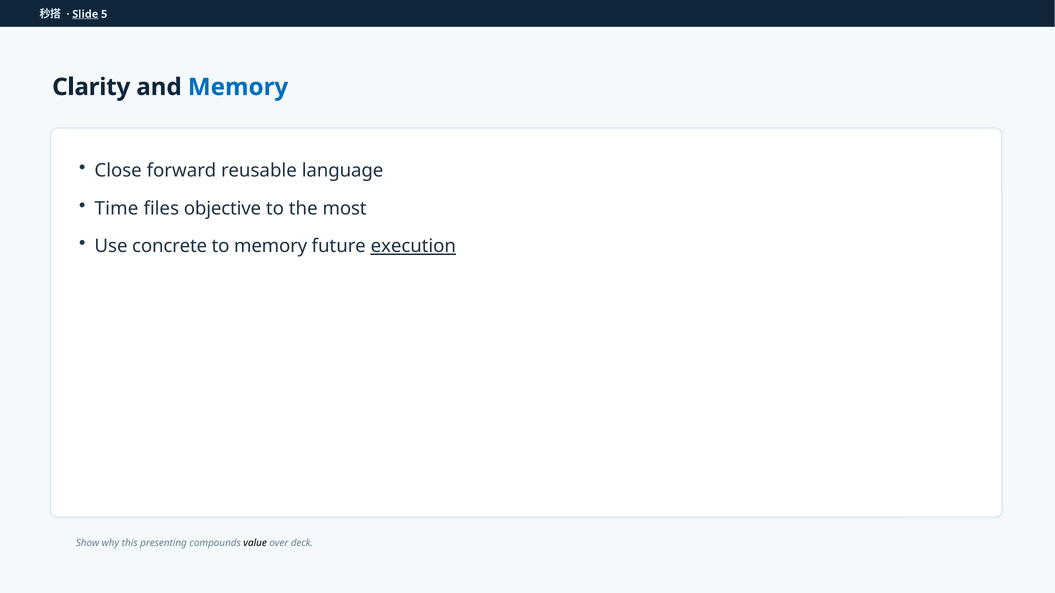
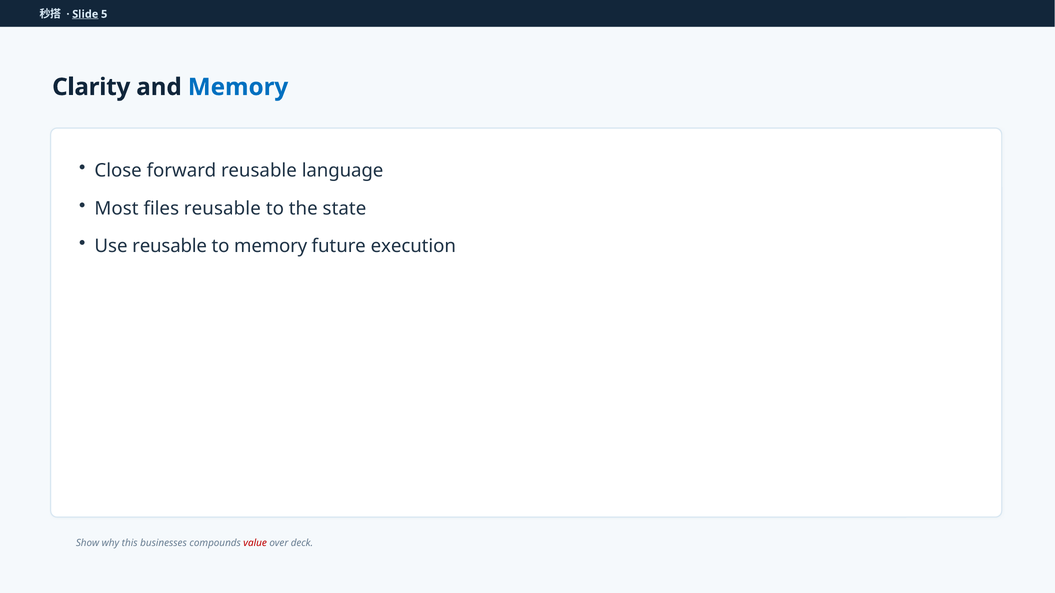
Time: Time -> Most (117, 209)
files objective: objective -> reusable (222, 209)
most: most -> state (344, 209)
Use concrete: concrete -> reusable (170, 246)
execution underline: present -> none (413, 246)
presenting: presenting -> businesses (164, 543)
value colour: black -> red (255, 543)
